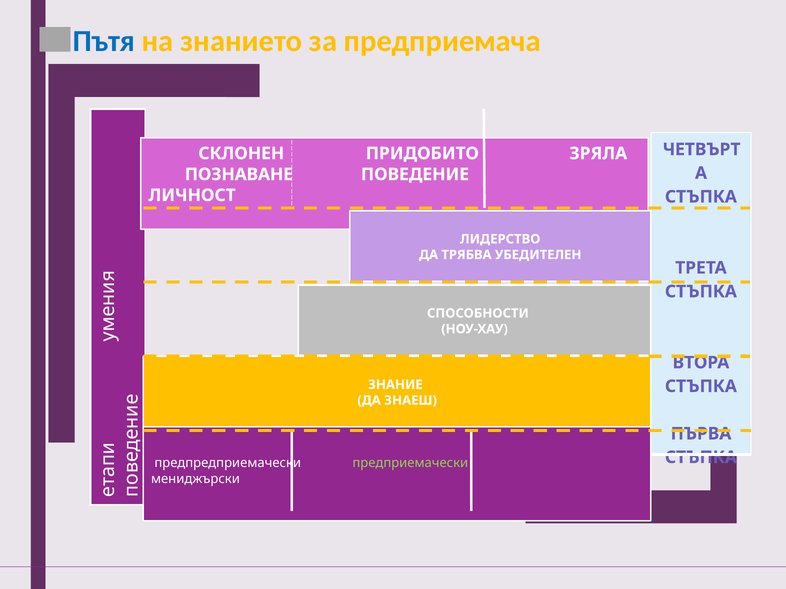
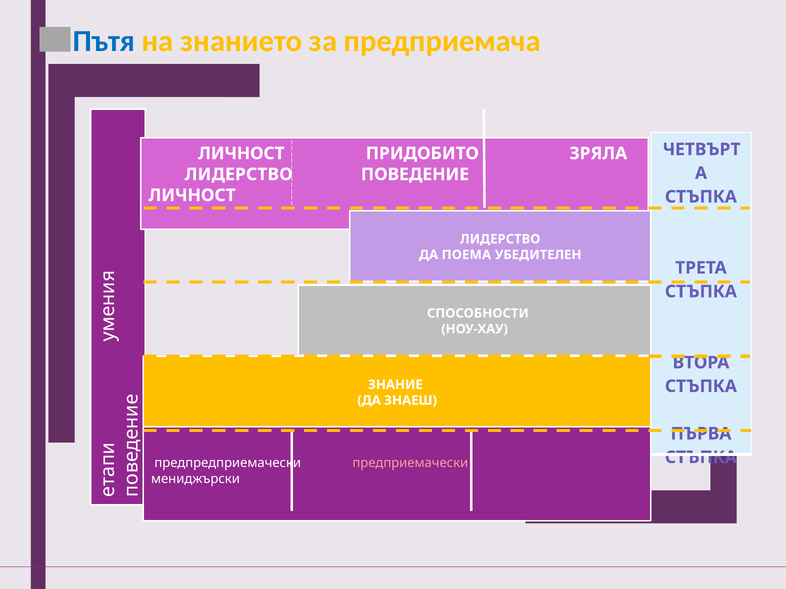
СКЛОНЕН: СКЛОНЕН -> ЛИЧНОСТ (241, 154)
ПОЗНАВАНЕ: ПОЗНАВАНЕ -> ЛИДЕРСТВО (239, 175)
ТРЯБВА: ТРЯБВА -> ПОЕМА (466, 255)
предприемачески colour: light green -> pink (410, 463)
